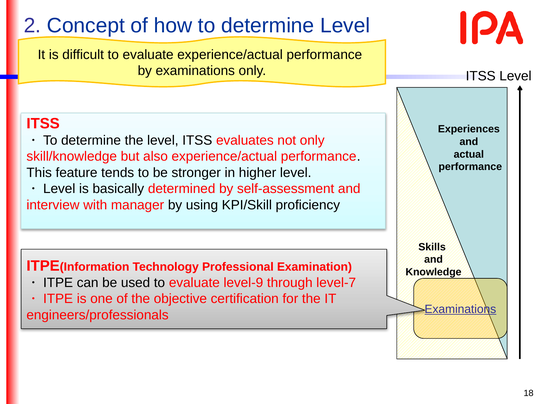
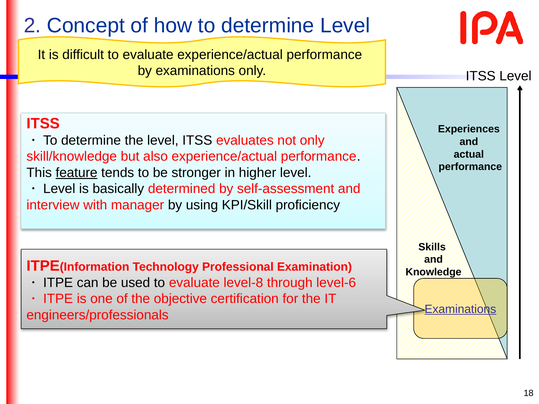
feature underline: none -> present (77, 173)
level-9: level-9 -> level-8 (243, 283)
level-7: level-7 -> level-6 (336, 283)
